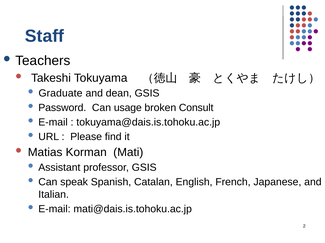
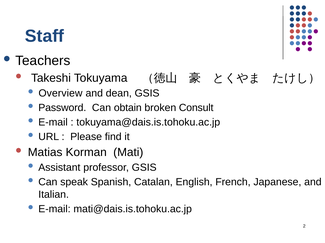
Graduate: Graduate -> Overview (60, 94)
usage: usage -> obtain (128, 108)
